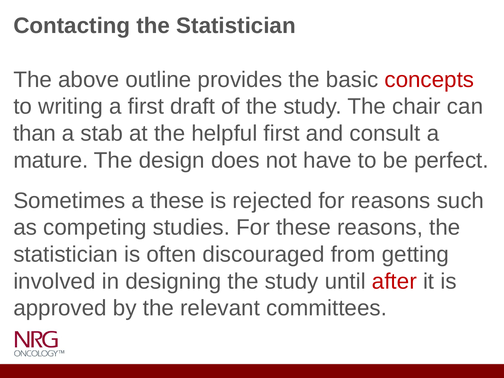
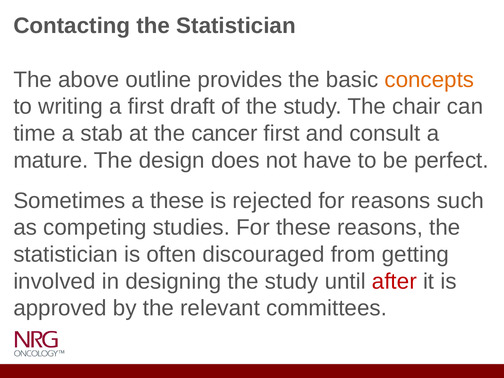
concepts colour: red -> orange (429, 80)
than: than -> time (35, 133)
helpful: helpful -> cancer (224, 133)
